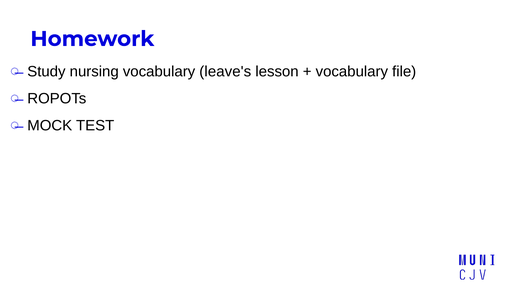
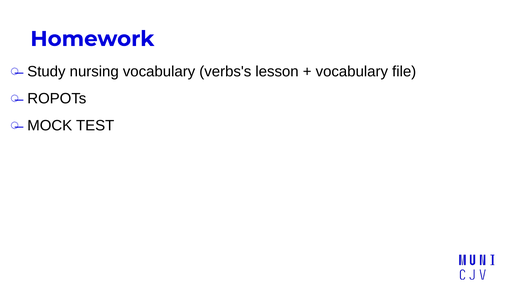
leave's: leave's -> verbs's (225, 72)
